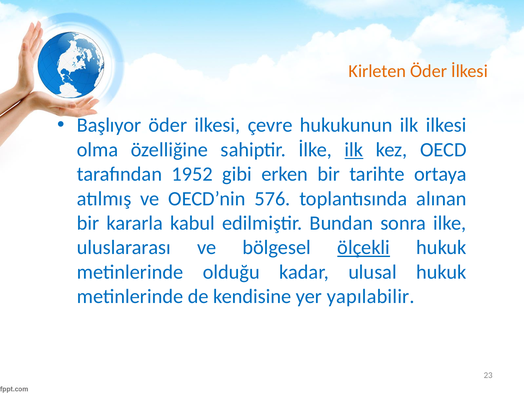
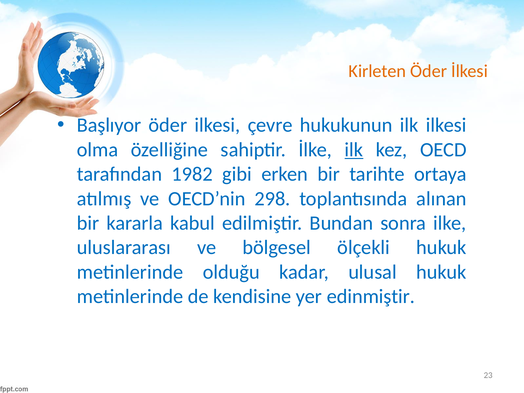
1952: 1952 -> 1982 (192, 174)
576: 576 -> 298 (272, 199)
ölçekli underline: present -> none (364, 248)
yapılabilir: yapılabilir -> edinmiştir (371, 297)
